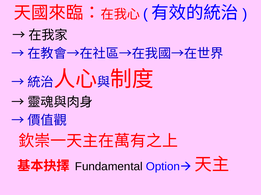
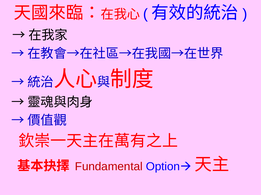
Fundamental colour: black -> red (109, 167)
